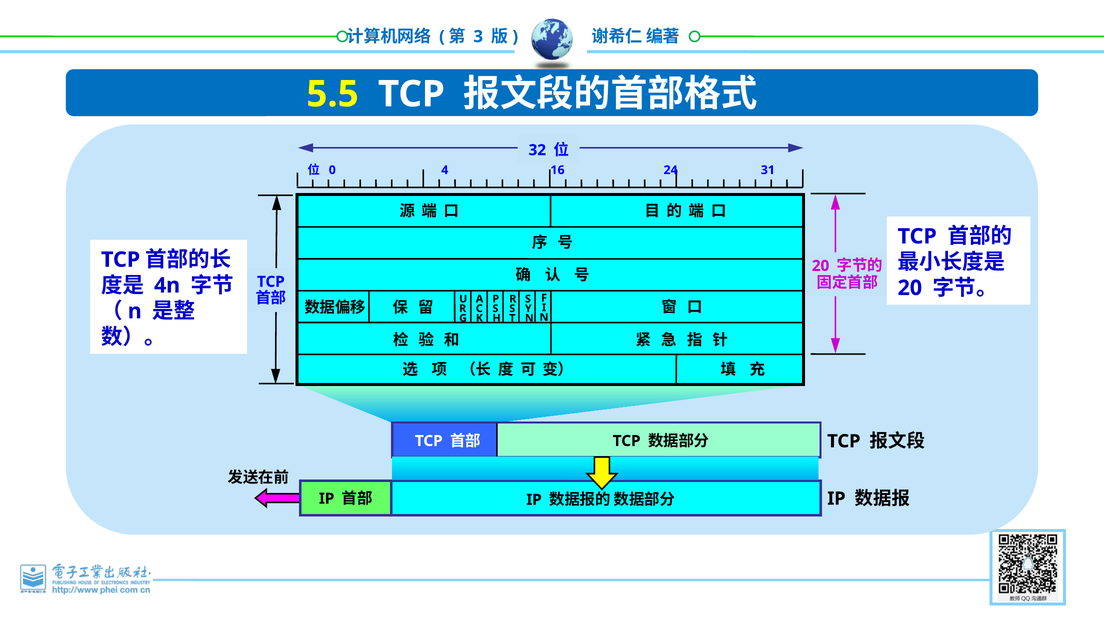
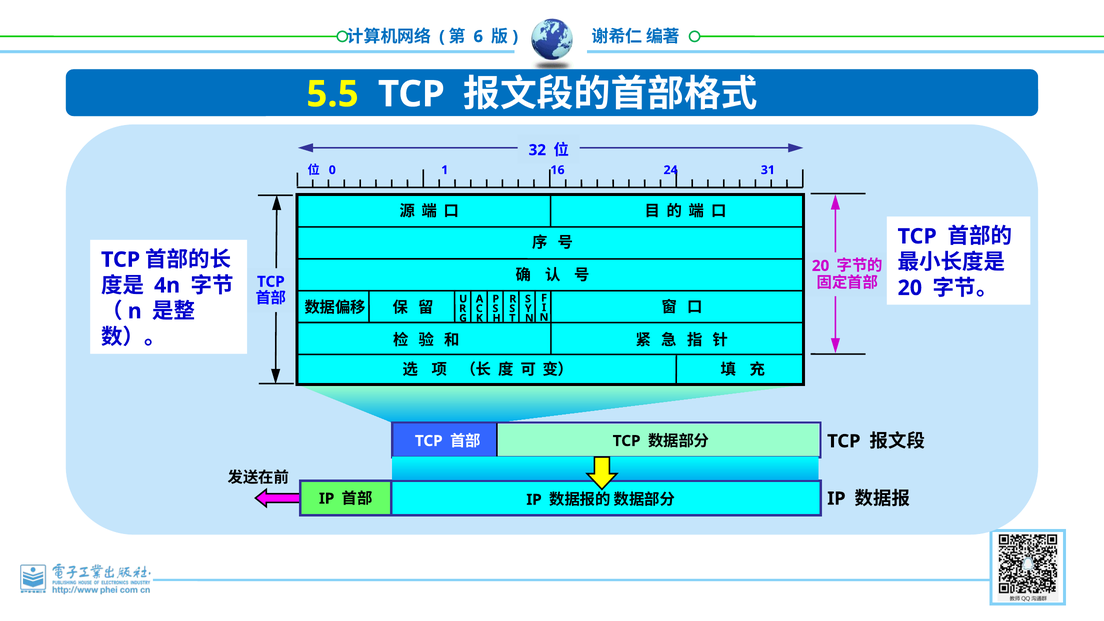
3: 3 -> 6 (478, 37)
4: 4 -> 1 (445, 170)
